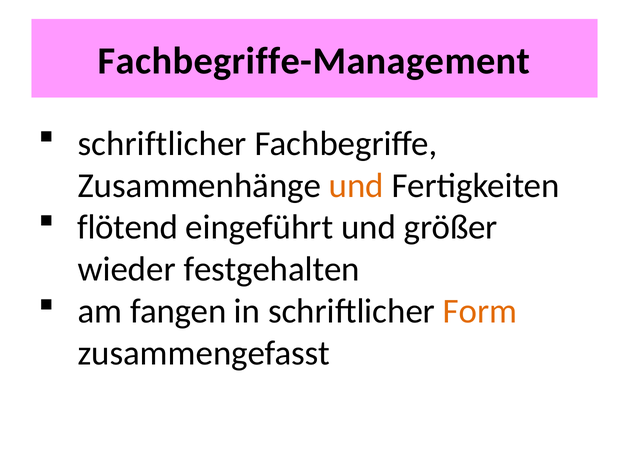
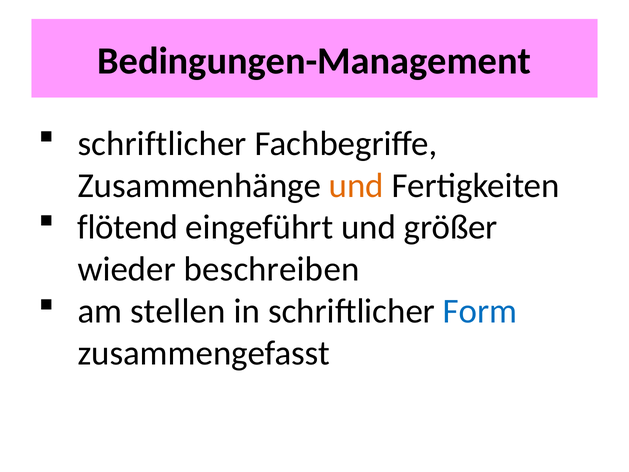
Fachbegriffe-Management: Fachbegriffe-Management -> Bedingungen-Management (314, 61)
festgehalten: festgehalten -> beschreiben (272, 269)
fangen: fangen -> stellen (178, 311)
Form colour: orange -> blue (480, 311)
